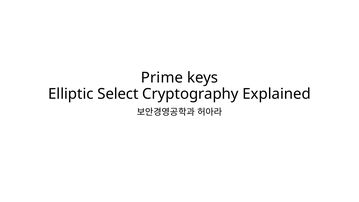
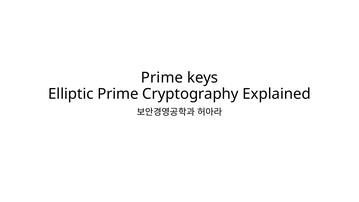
Elliptic Select: Select -> Prime (118, 94)
